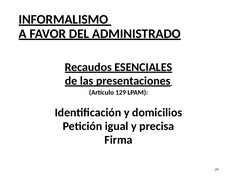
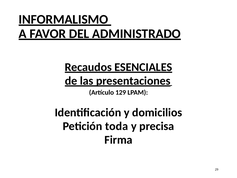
igual: igual -> toda (117, 126)
